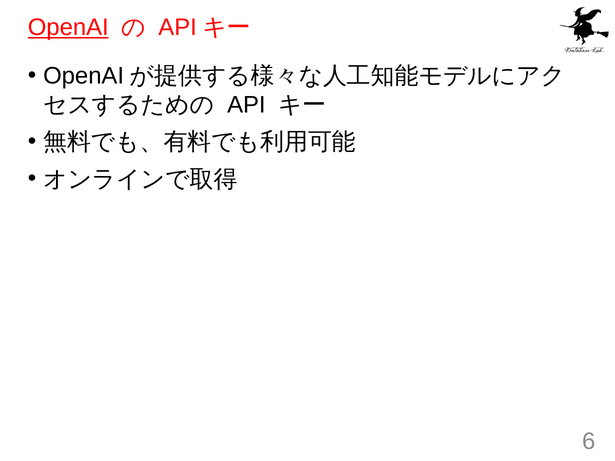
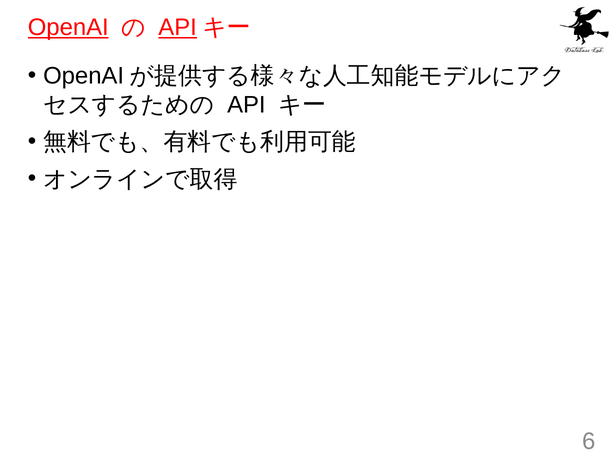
API underline: none -> present (178, 28)
